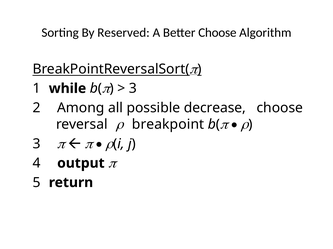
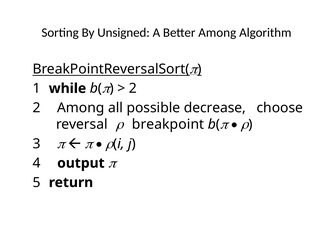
Reserved: Reserved -> Unsigned (124, 33)
Better Choose: Choose -> Among (217, 33)
3: 3 -> 2 (133, 89)
